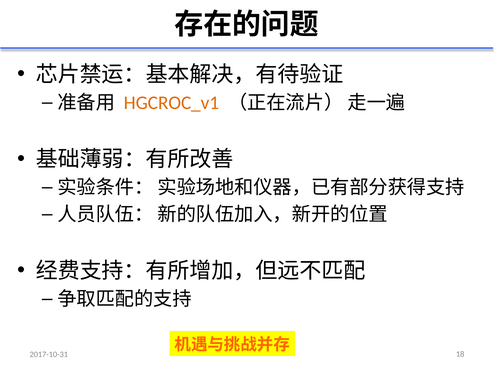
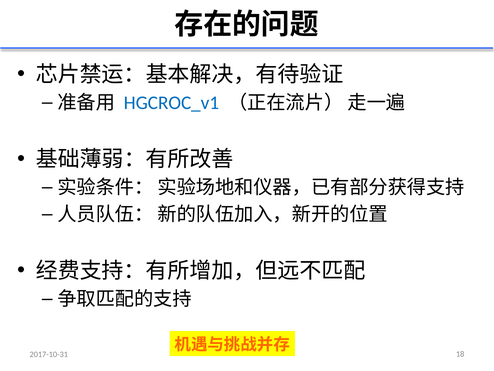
HGCROC_v1 colour: orange -> blue (171, 103)
